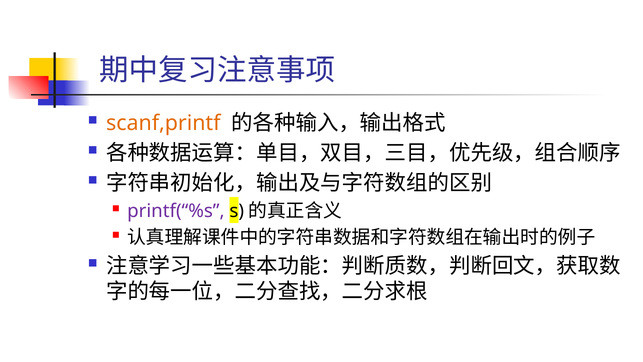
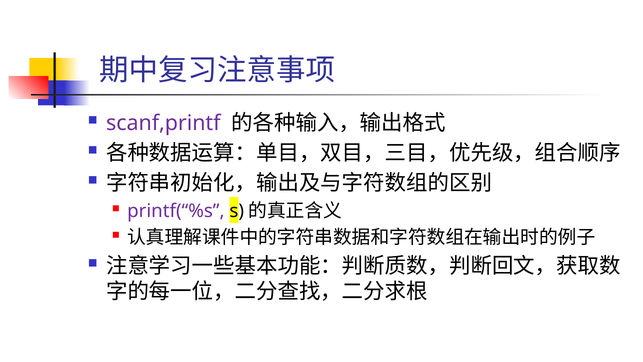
scanf,printf colour: orange -> purple (163, 123)
